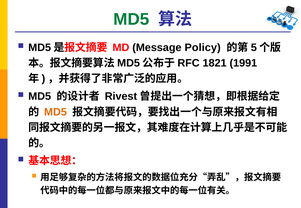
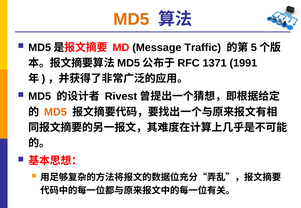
MD5 colour: green -> orange (131, 19)
Policy: Policy -> Traffic (203, 48)
1821: 1821 -> 1371 (215, 63)
